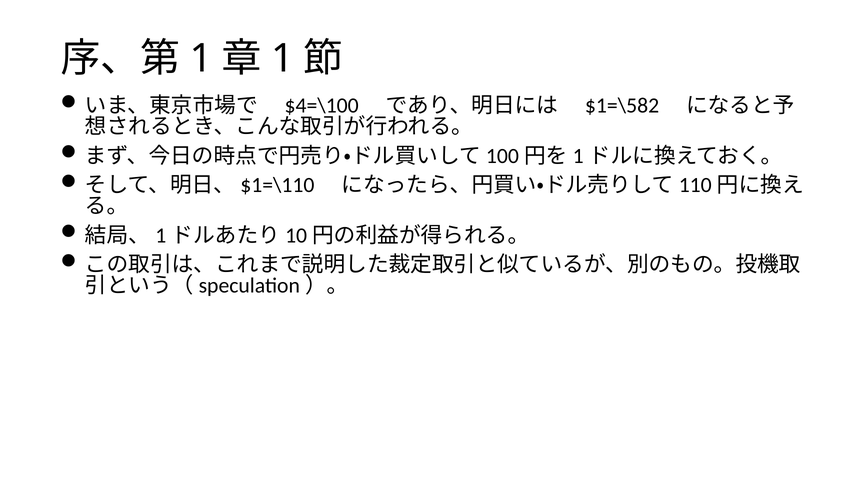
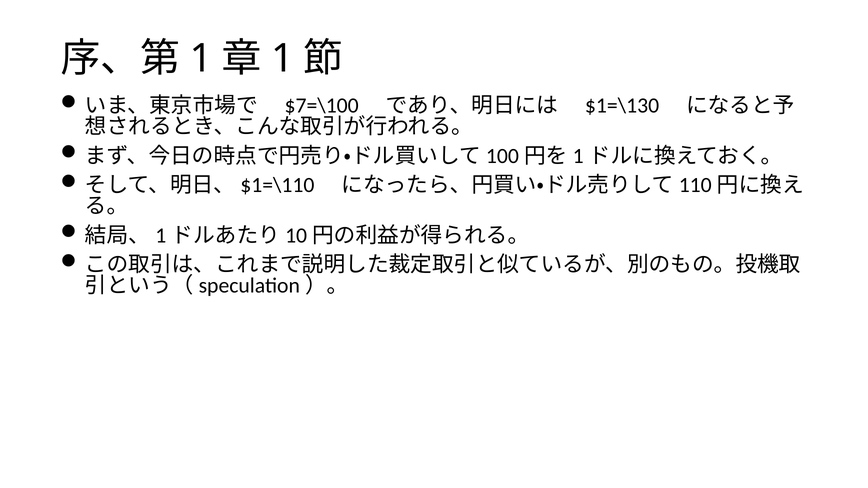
$4=\100: $4=\100 -> $7=\100 (322, 106)
$1=\582: $1=\582 -> $1=\130 (622, 106)
